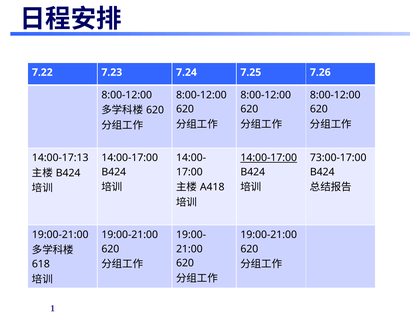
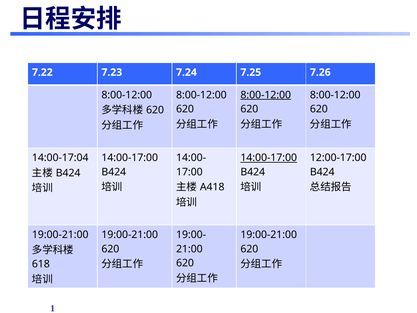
8:00-12:00 underline: none -> present (266, 95)
14:00-17:13: 14:00-17:13 -> 14:00-17:04 (60, 158)
73:00-17:00: 73:00-17:00 -> 12:00-17:00 (338, 158)
